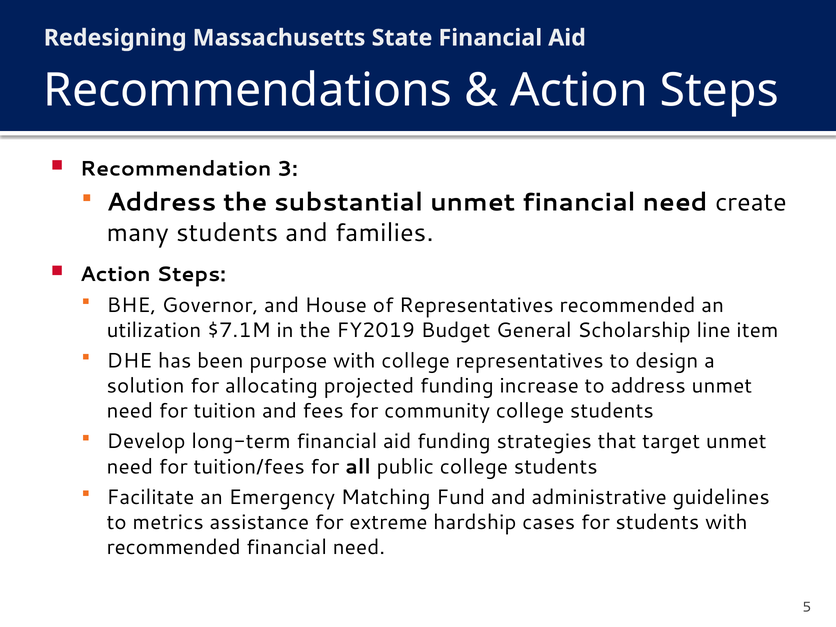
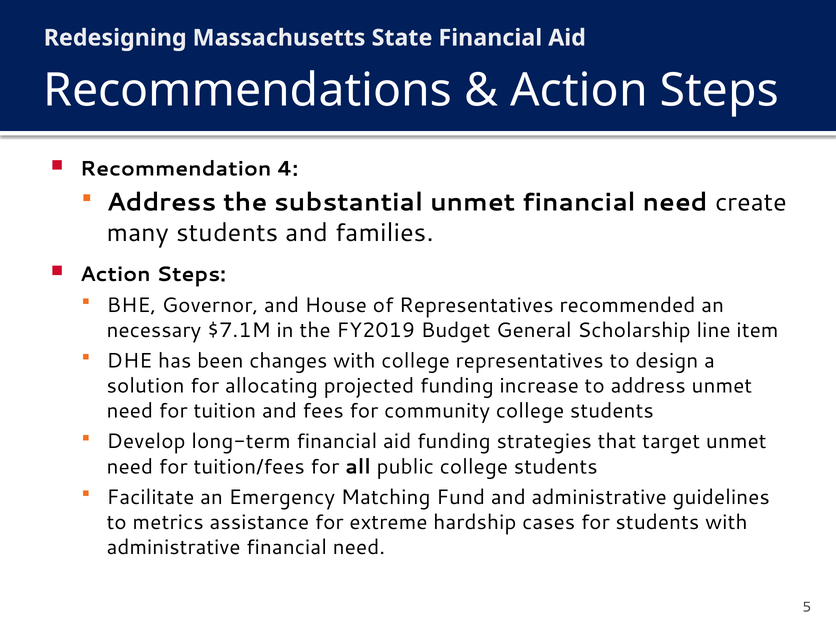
3: 3 -> 4 (288, 169)
utilization: utilization -> necessary (154, 330)
purpose: purpose -> changes (288, 361)
recommended: recommended -> administrative (174, 547)
